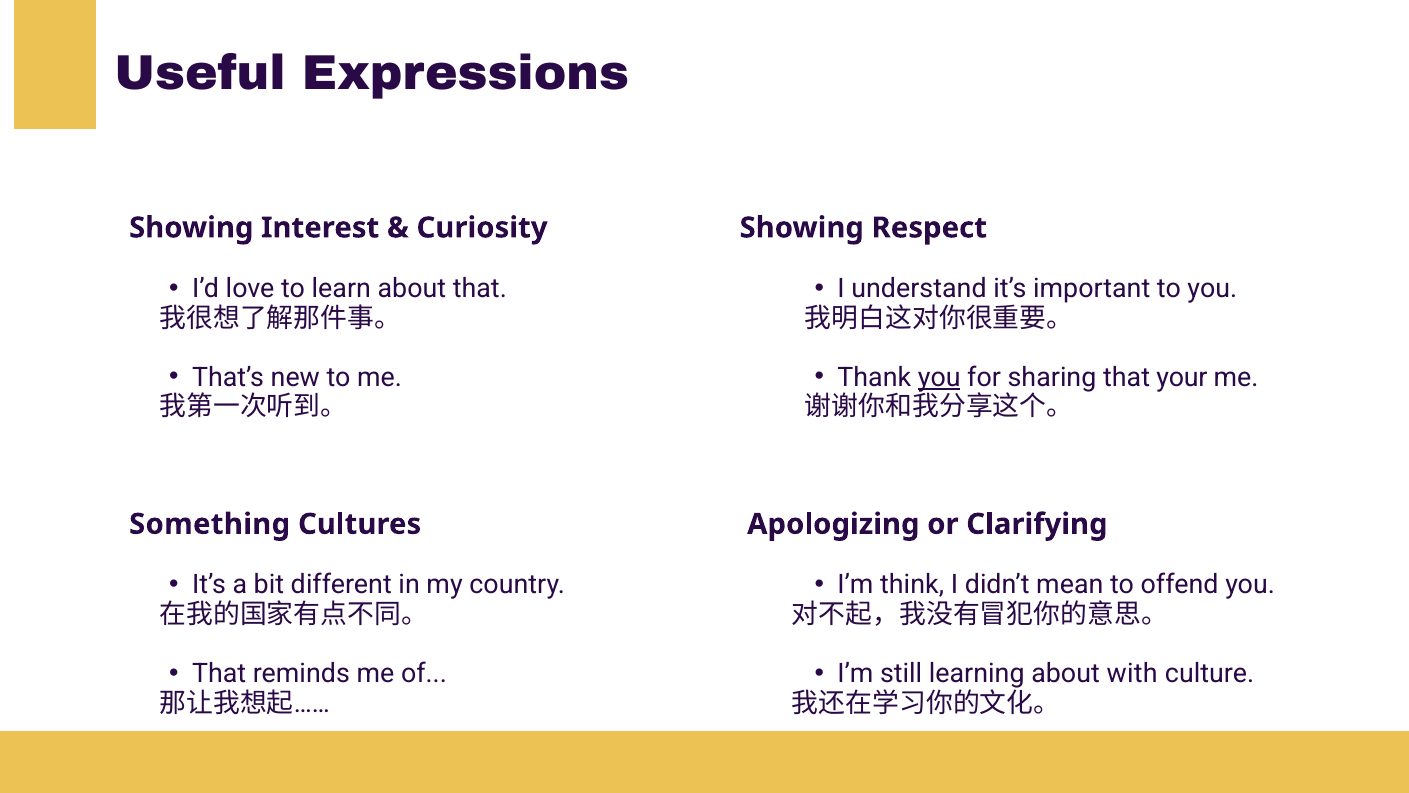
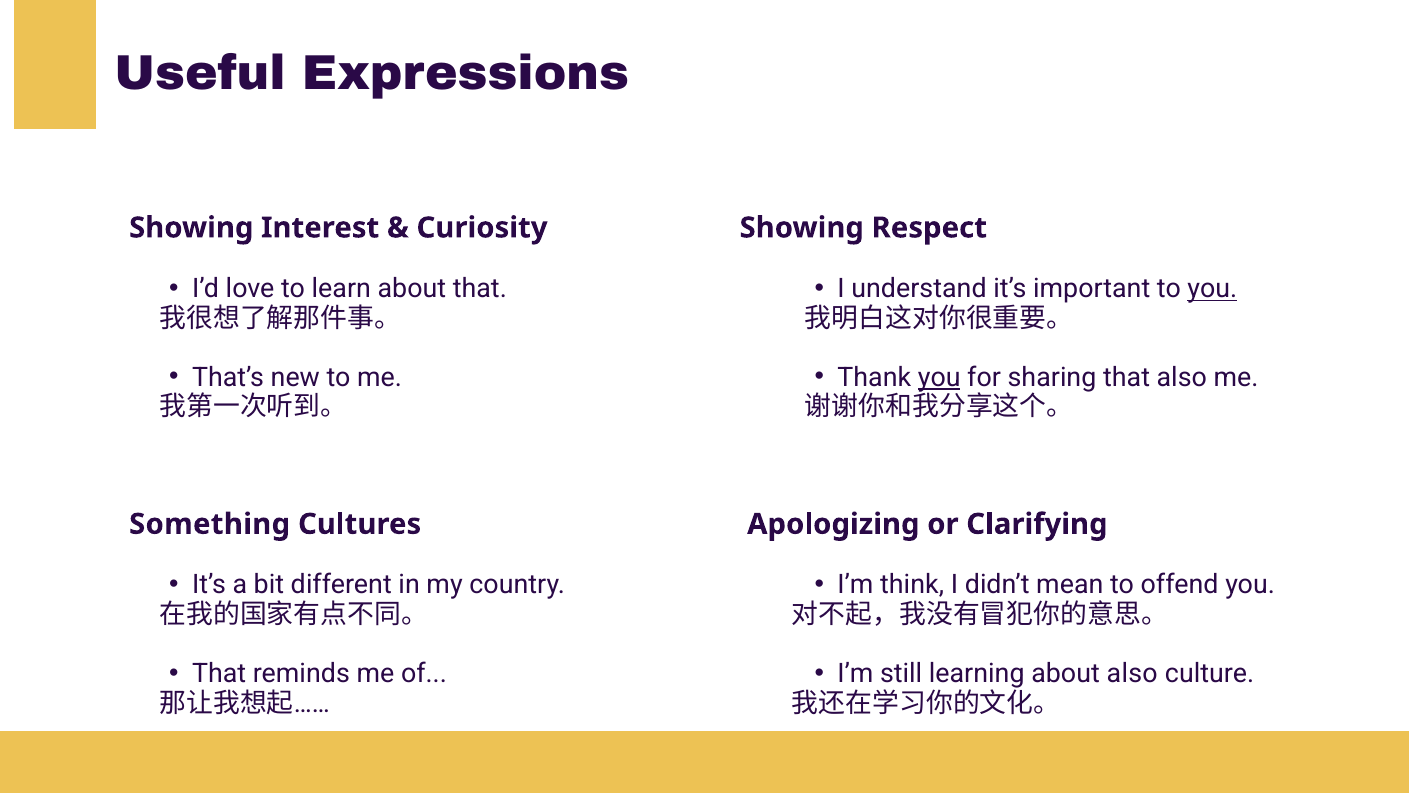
you underline: none -> present (1212, 289)
that your: your -> also (1182, 377)
about with: with -> also (1132, 673)
